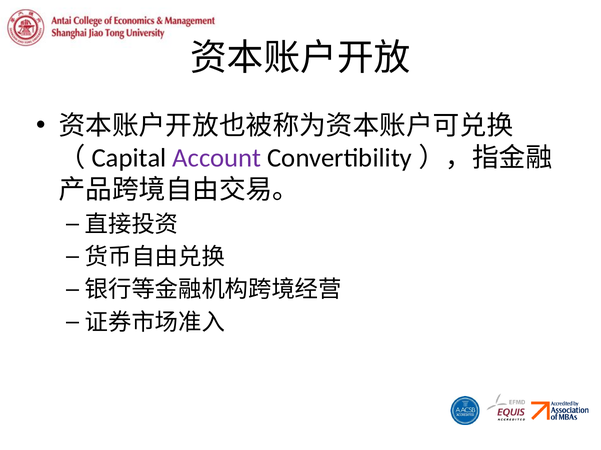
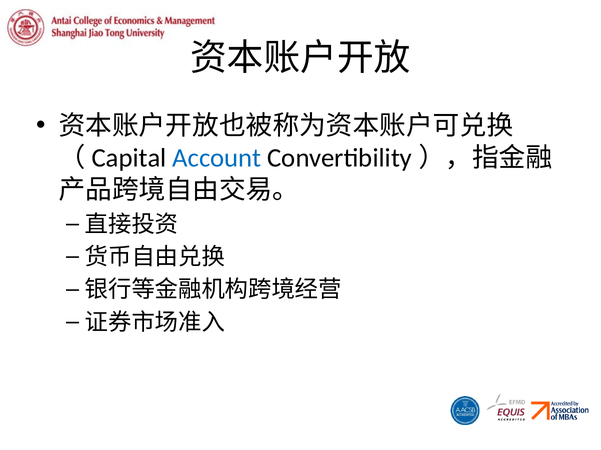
Account colour: purple -> blue (217, 158)
